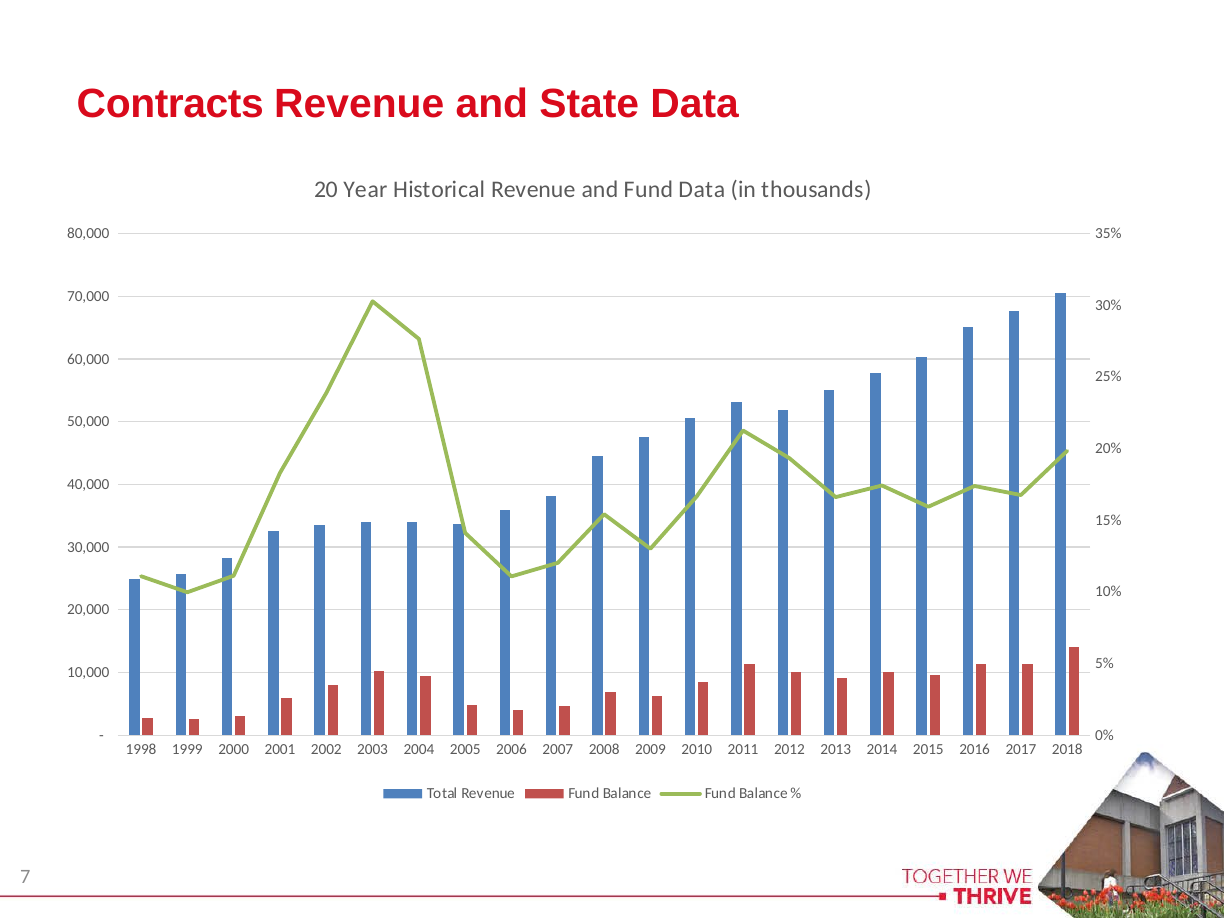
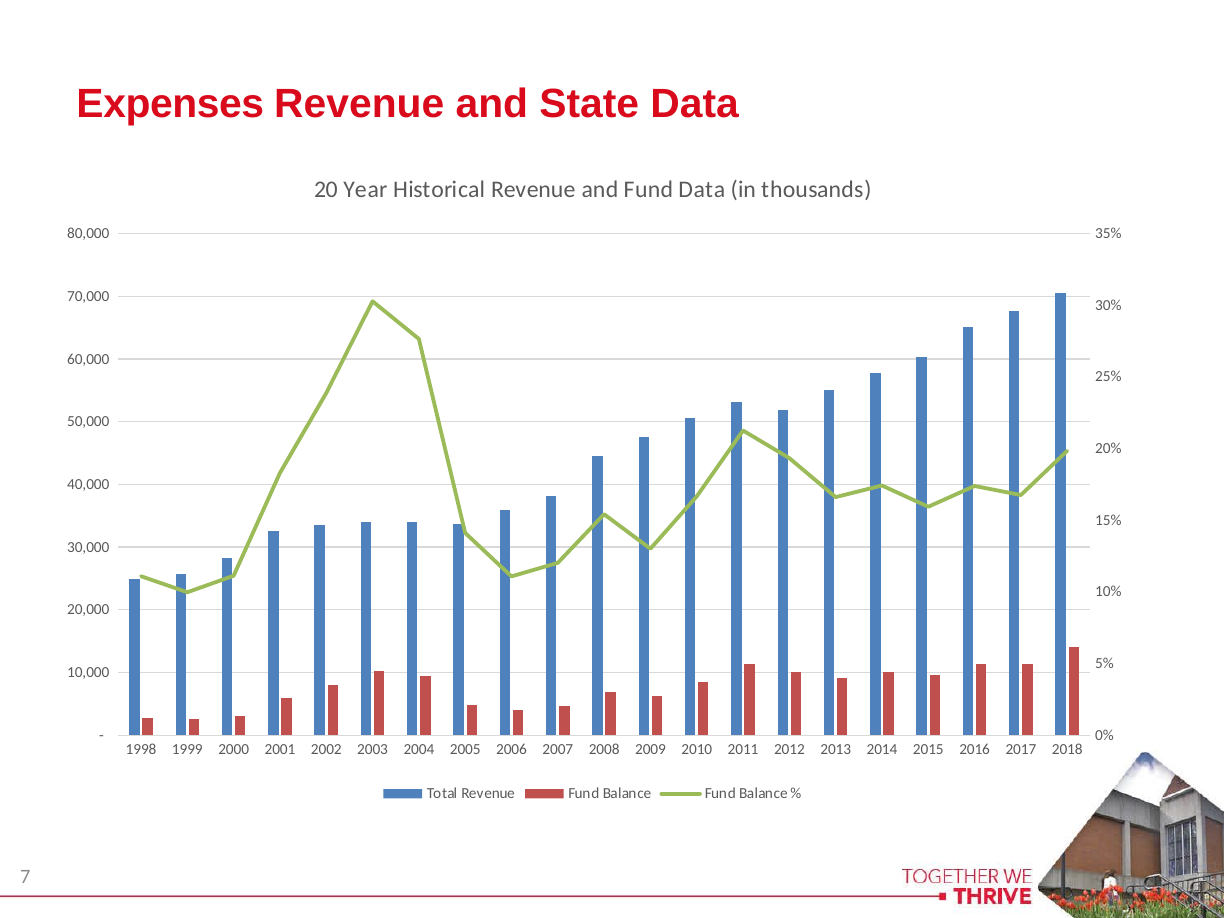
Contracts: Contracts -> Expenses (170, 104)
